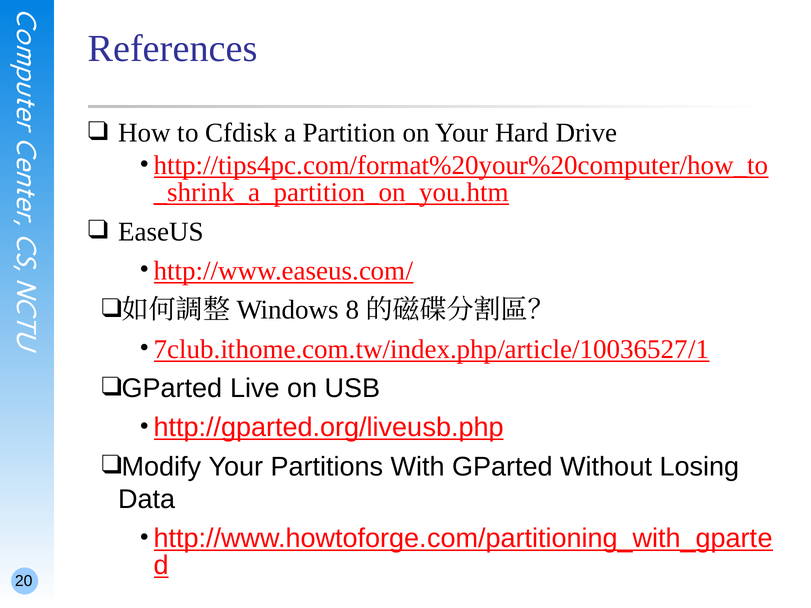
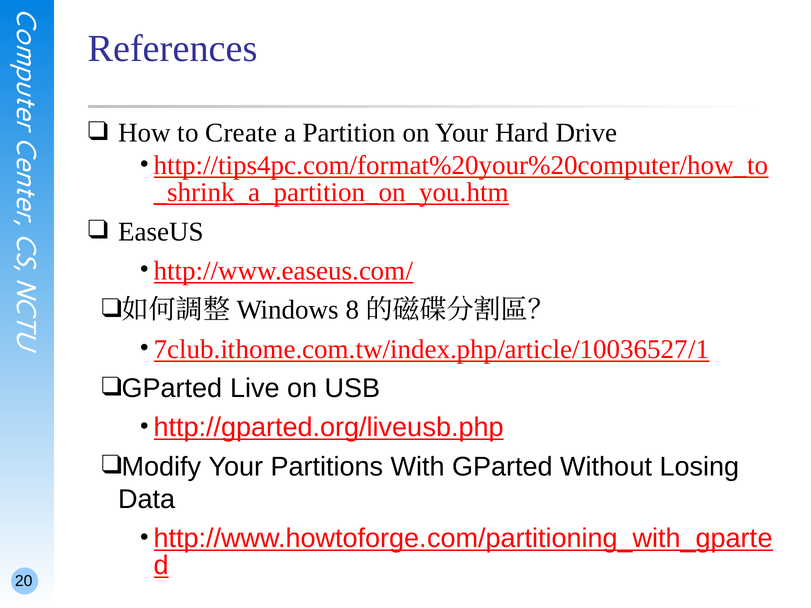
Cfdisk: Cfdisk -> Create (241, 133)
